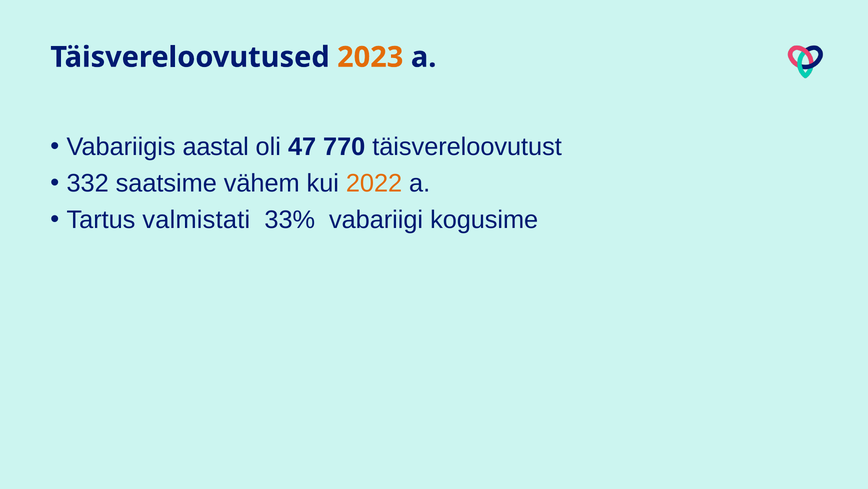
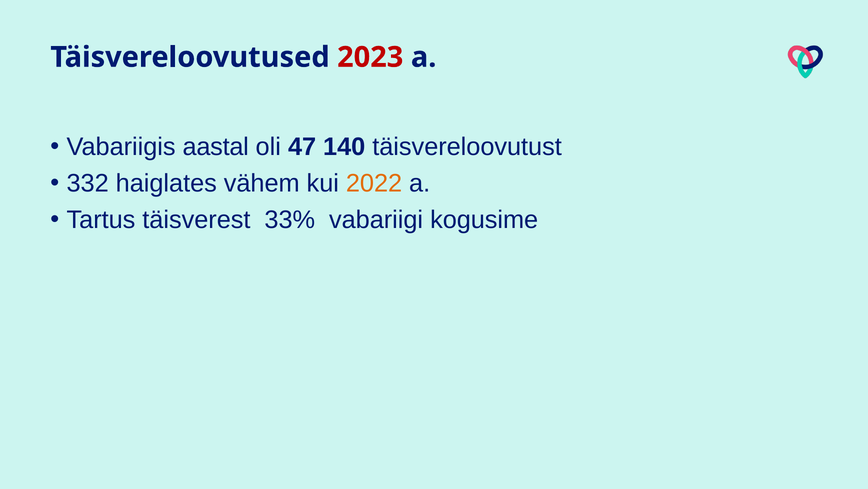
2023 colour: orange -> red (370, 57)
770: 770 -> 140 (344, 147)
saatsime: saatsime -> haiglates (166, 183)
valmistati: valmistati -> täisverest (196, 220)
